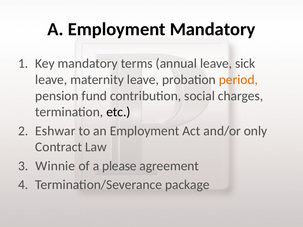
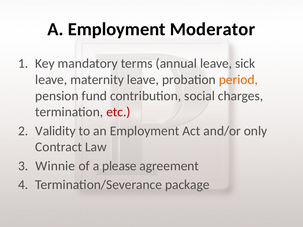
Employment Mandatory: Mandatory -> Moderator (212, 29)
etc colour: black -> red (118, 112)
Eshwar: Eshwar -> Validity (55, 131)
